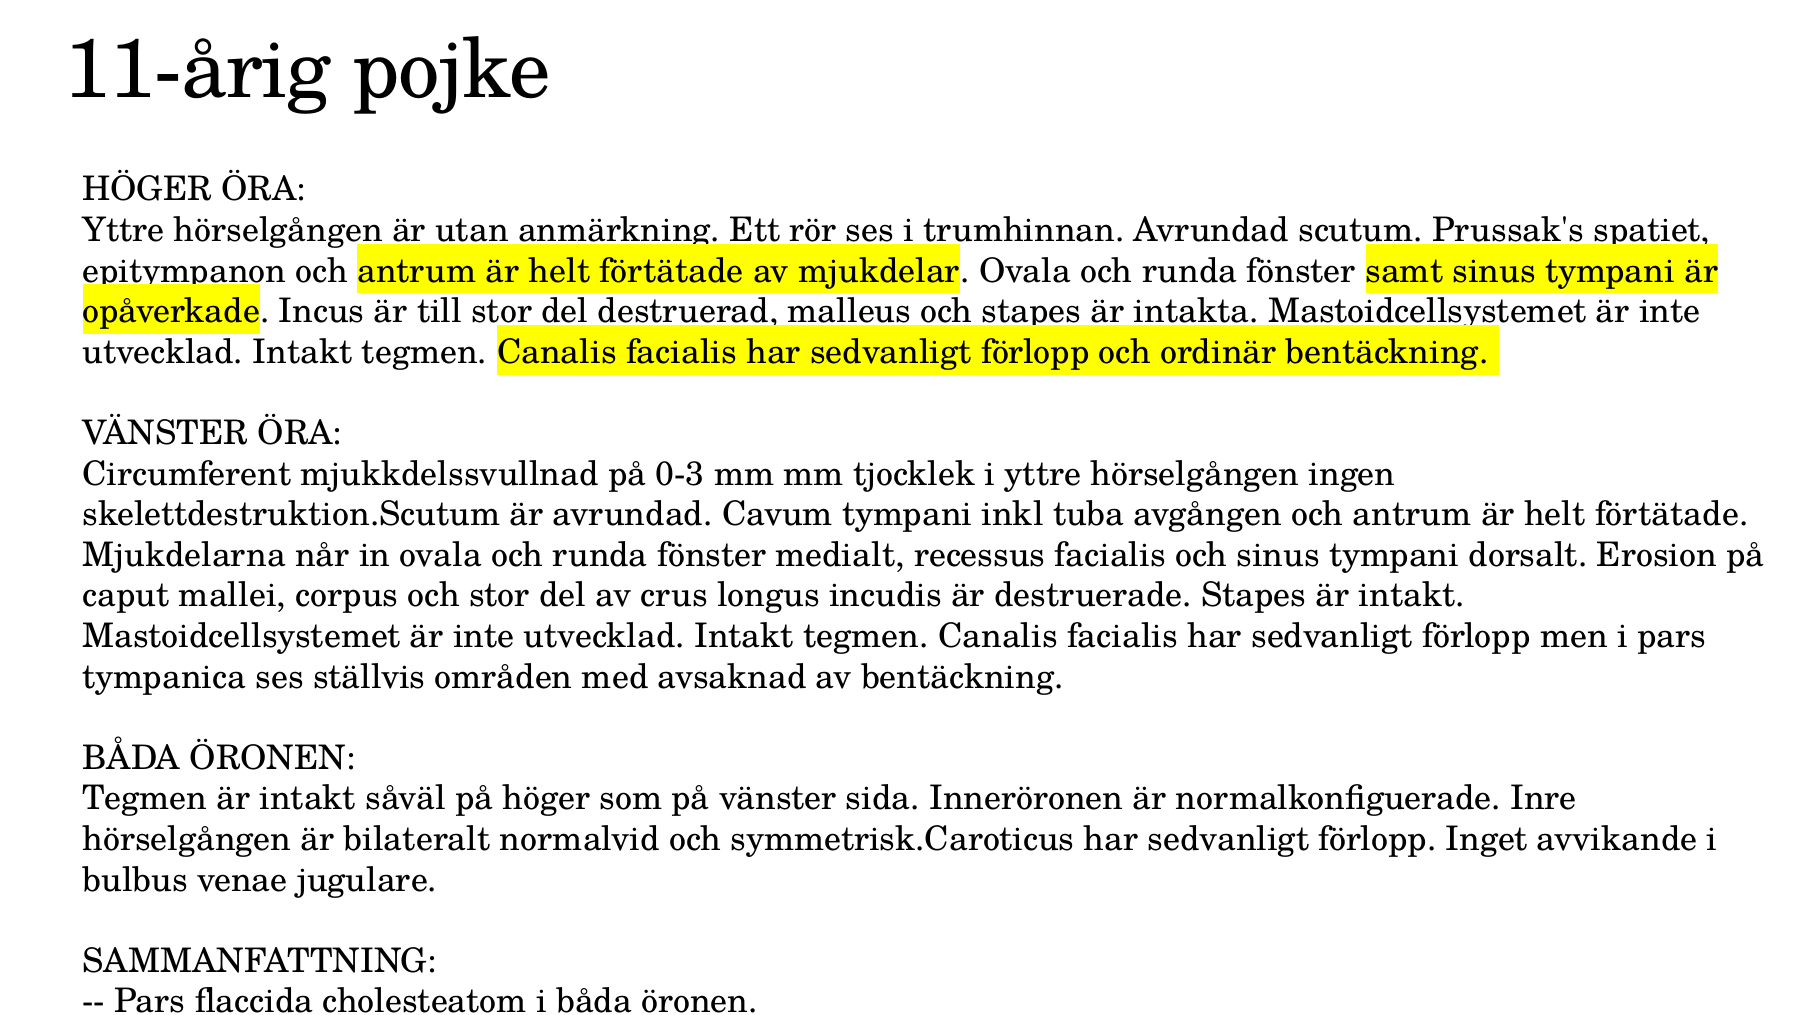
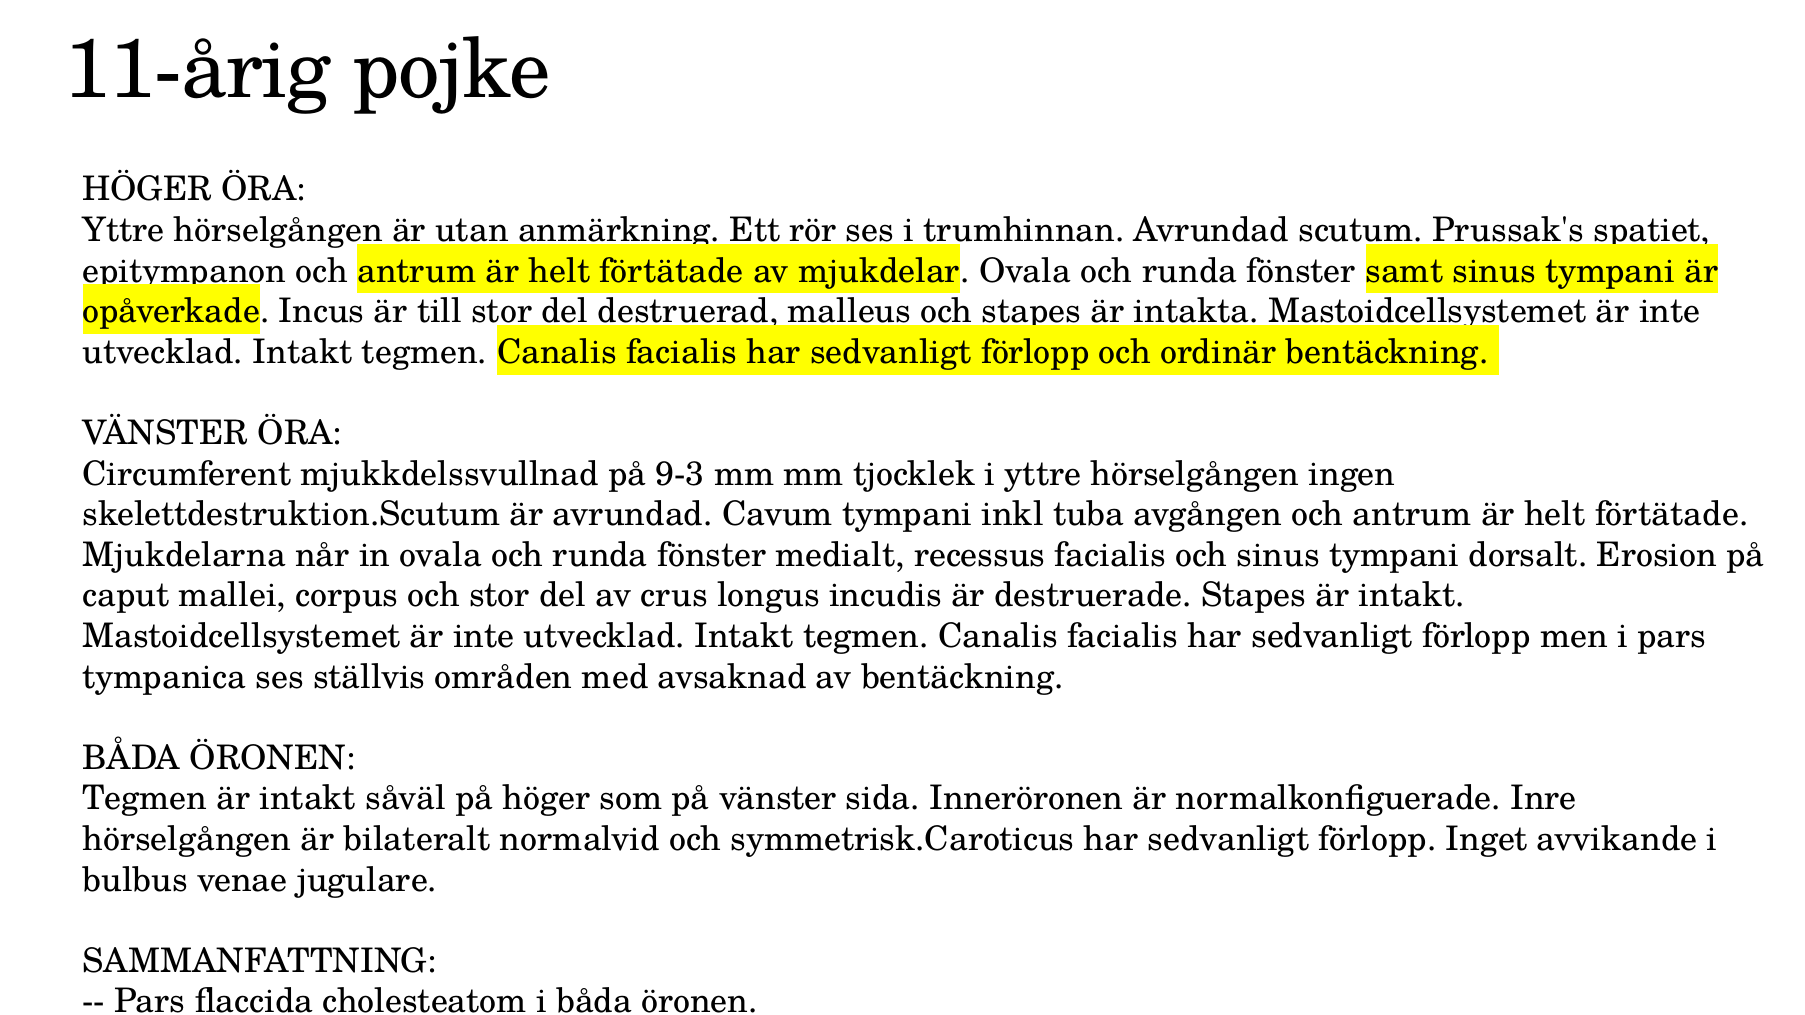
0-3: 0-3 -> 9-3 (680, 474)
